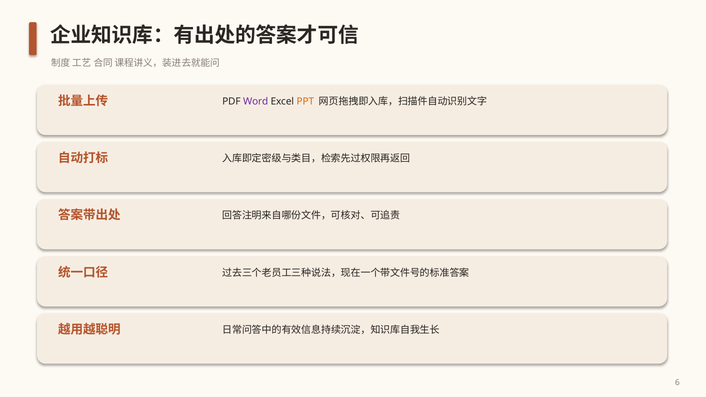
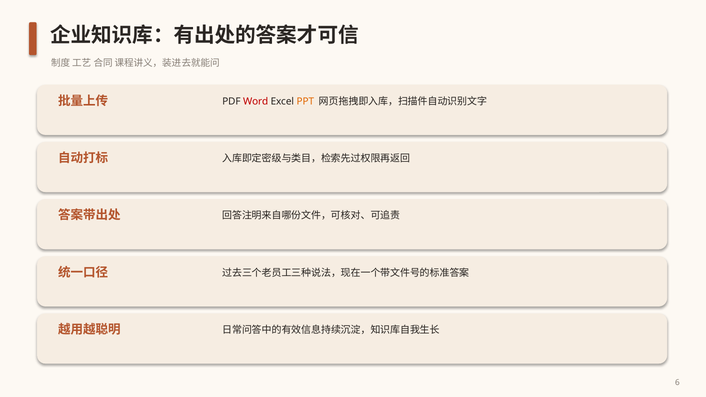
Word colour: purple -> red (256, 101)
